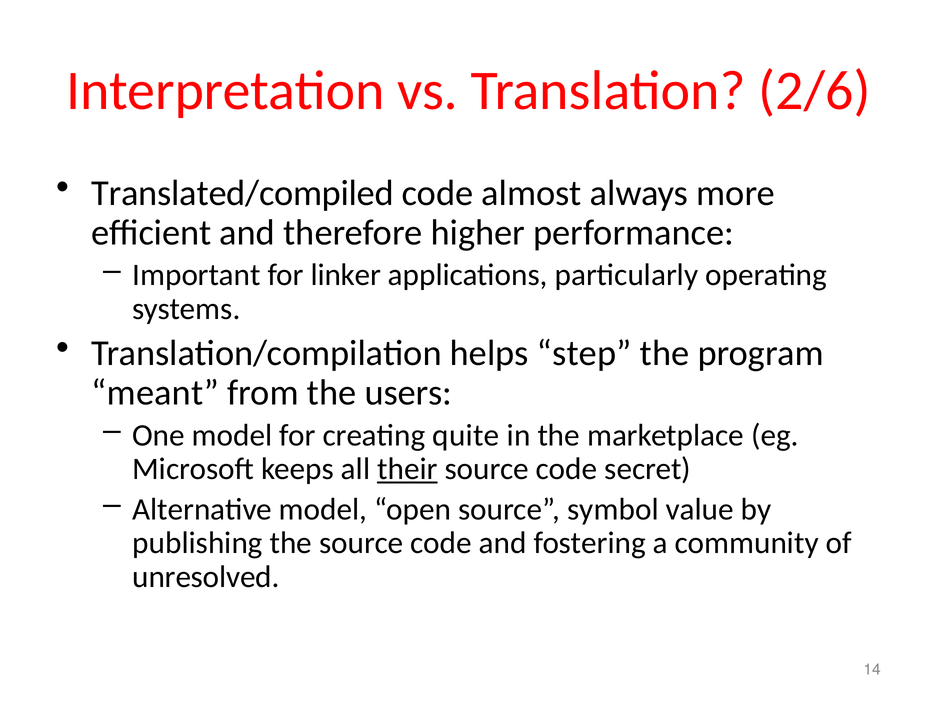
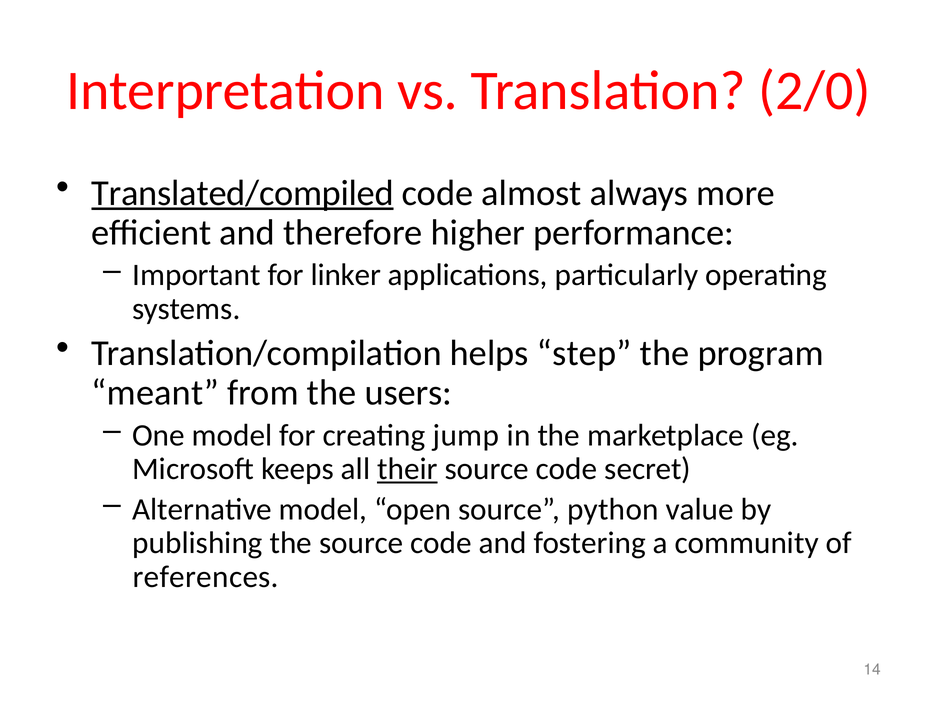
2/6: 2/6 -> 2/0 (814, 91)
Translated/compiled underline: none -> present (243, 193)
quite: quite -> jump (466, 435)
symbol: symbol -> python (613, 509)
unresolved: unresolved -> references (206, 577)
